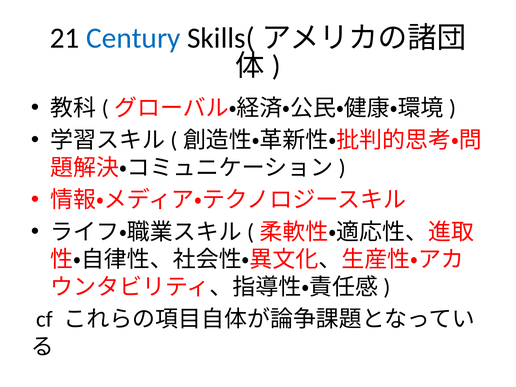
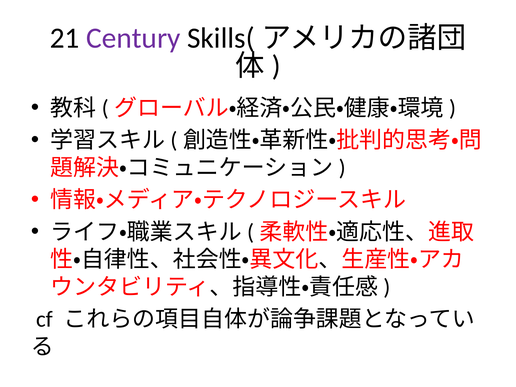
Century colour: blue -> purple (133, 38)
